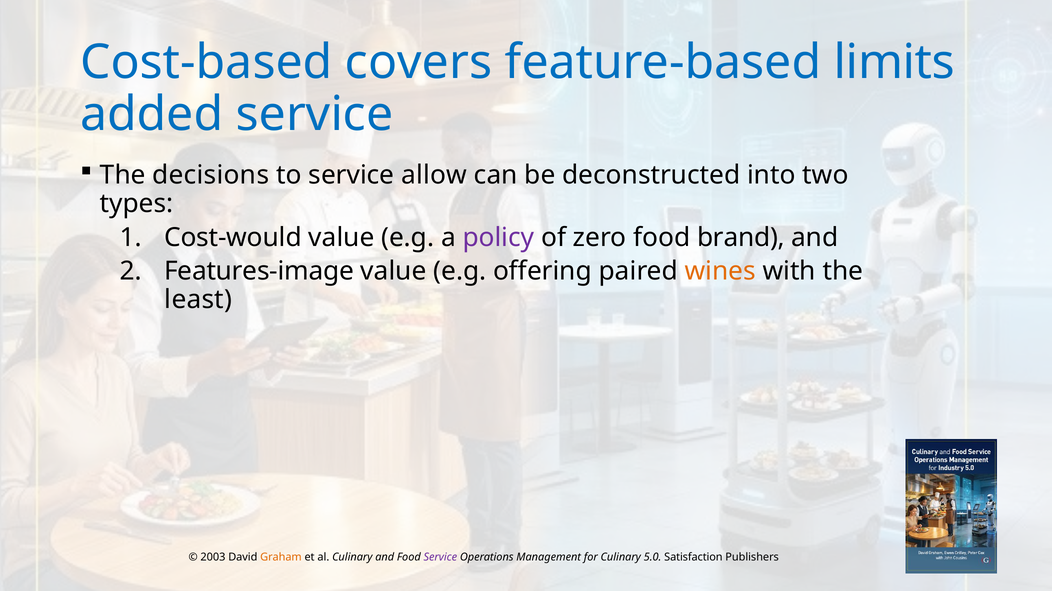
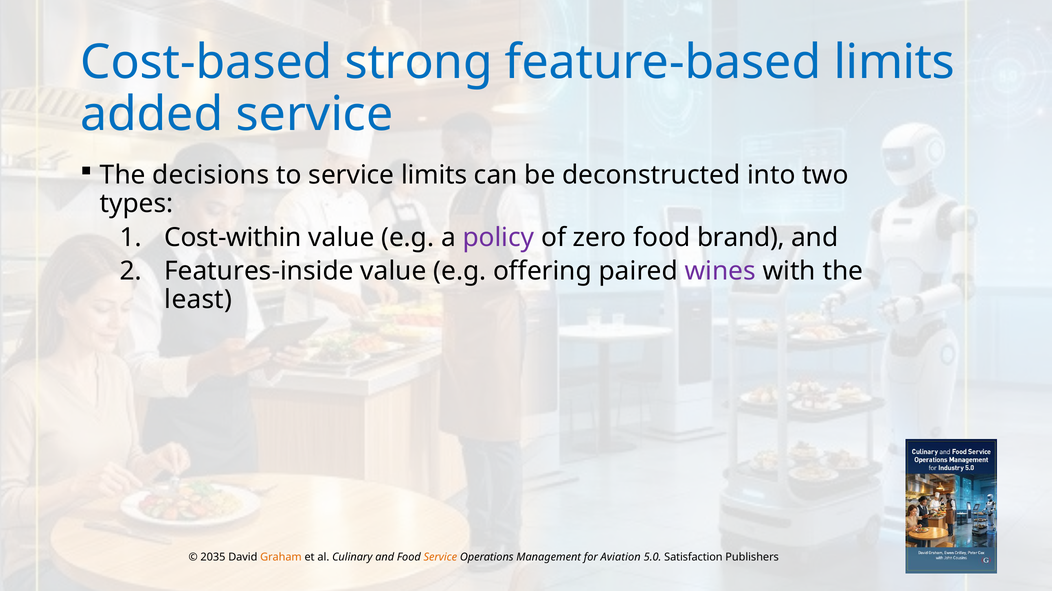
covers: covers -> strong (419, 62)
service allow: allow -> limits (434, 176)
Cost-would: Cost-would -> Cost-within (233, 238)
Features-image: Features-image -> Features-inside (259, 272)
wines colour: orange -> purple (720, 272)
2003: 2003 -> 2035 (213, 558)
Service colour: purple -> orange (440, 558)
for Culinary: Culinary -> Aviation (621, 558)
